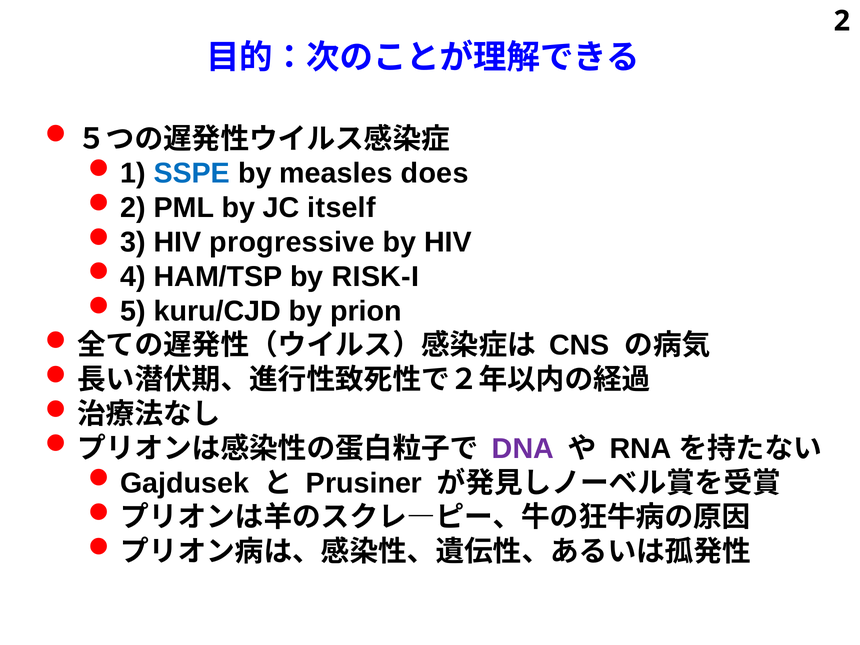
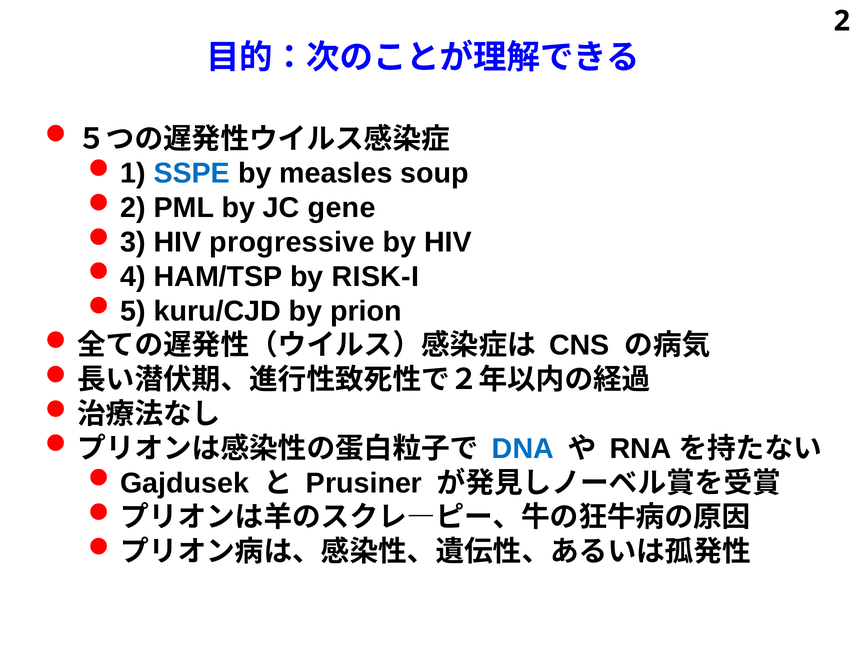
does: does -> soup (435, 174)
itself: itself -> gene (342, 208)
DNA colour: purple -> blue (523, 449)
